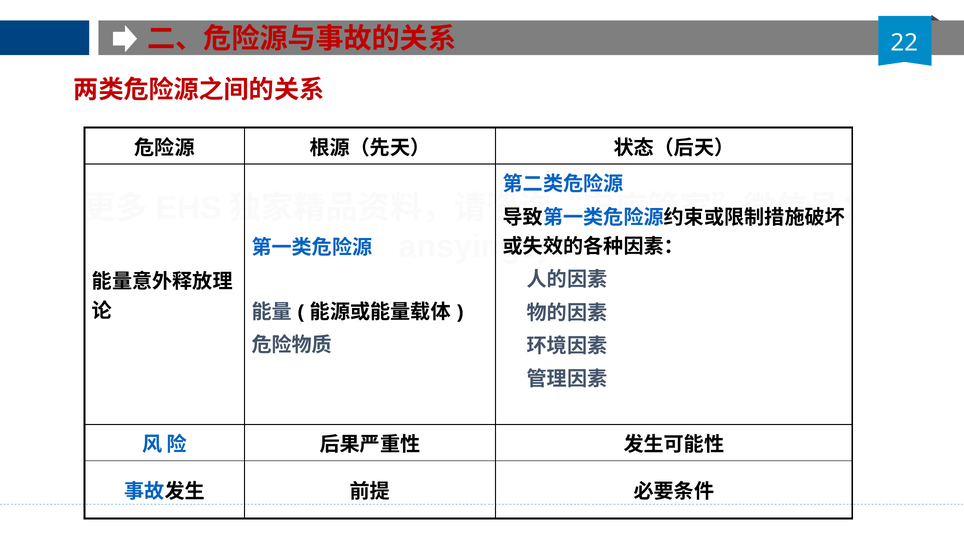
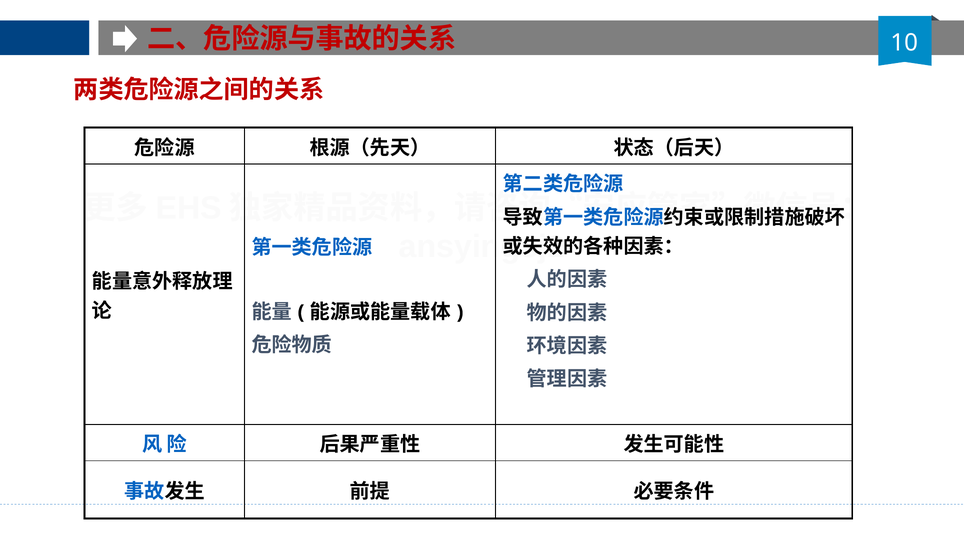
22: 22 -> 10 (904, 43)
